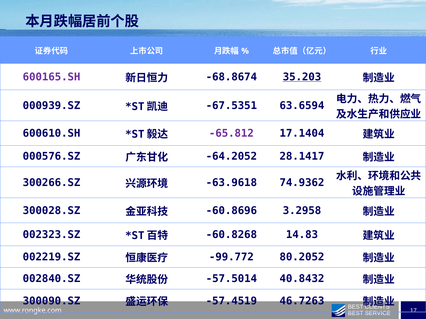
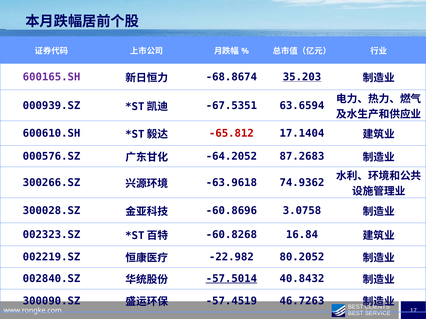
-65.812 colour: purple -> red (231, 134)
28.1417: 28.1417 -> 87.2683 (302, 157)
3.2958: 3.2958 -> 3.0758 (302, 211)
14.83: 14.83 -> 16.84 (302, 235)
-99.772: -99.772 -> -22.982 (231, 257)
-57.5014 underline: none -> present (231, 279)
